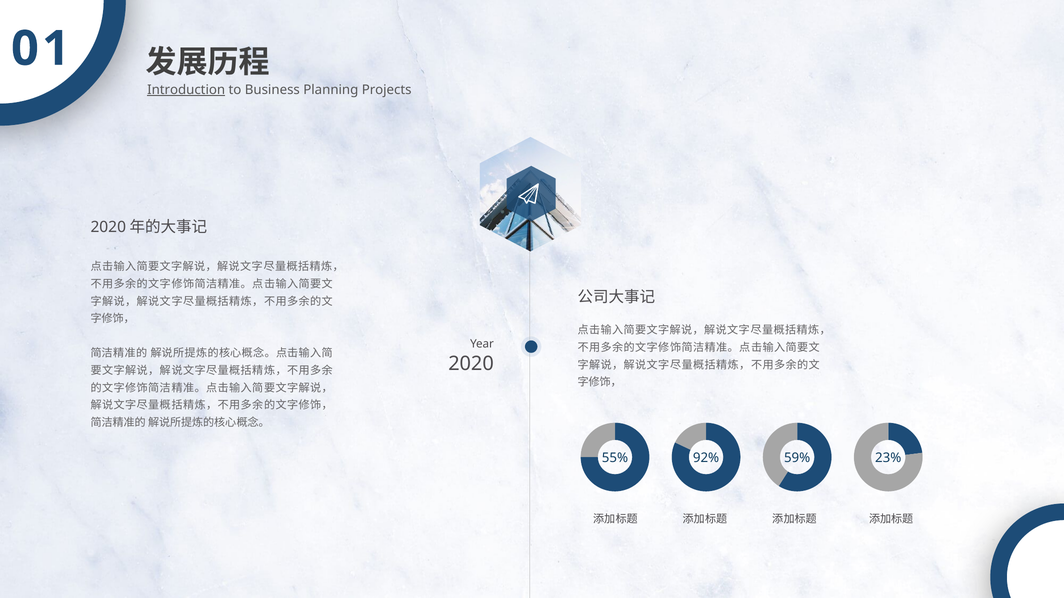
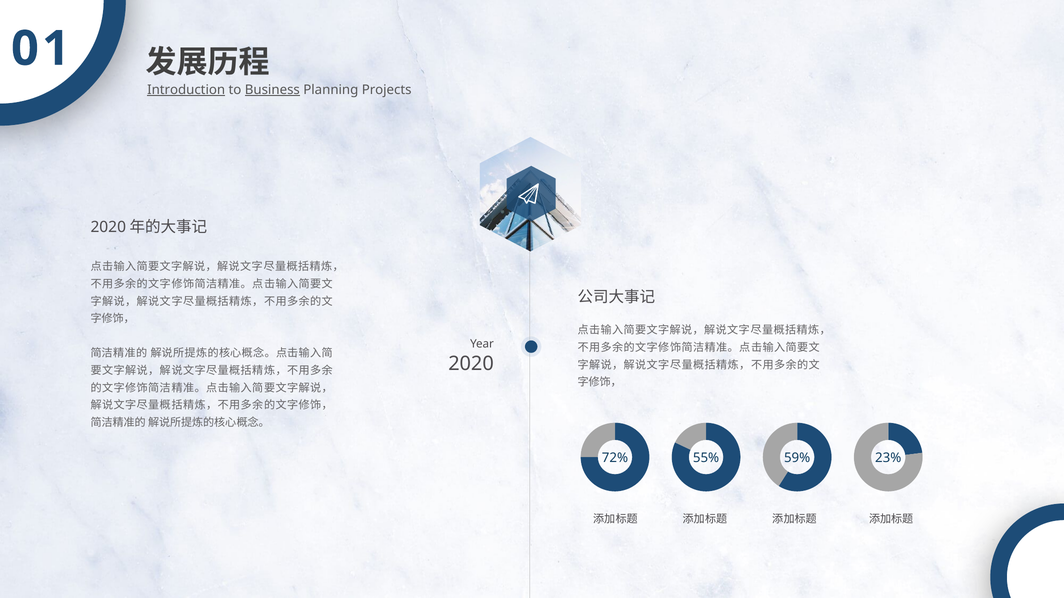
Business underline: none -> present (272, 90)
55%: 55% -> 72% (615, 458)
92%: 92% -> 55% (706, 458)
